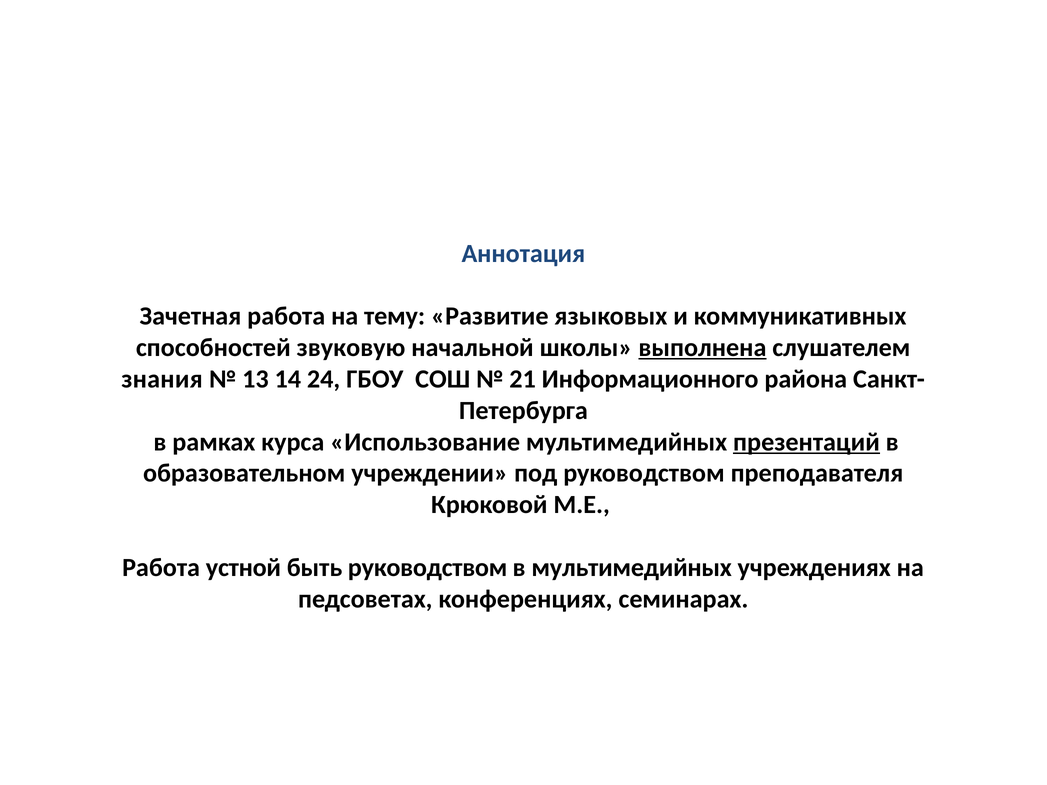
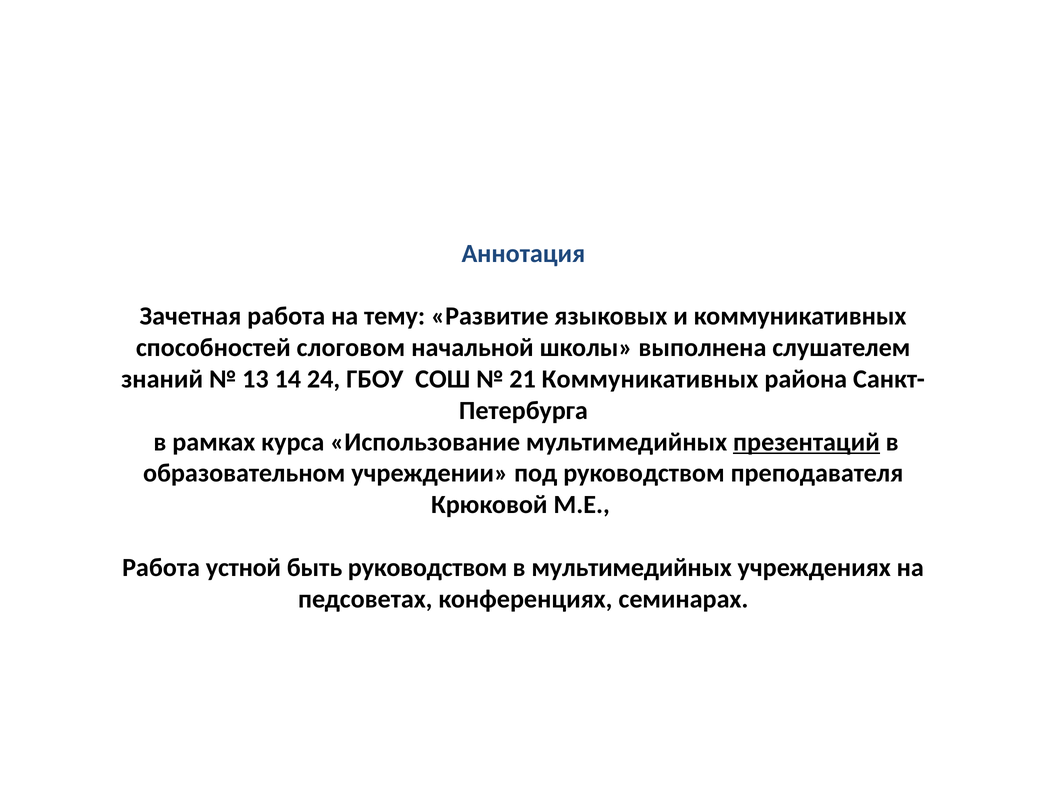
звуковую: звуковую -> слоговом (351, 348)
выполнена underline: present -> none (702, 348)
знания: знания -> знаний (162, 379)
21 Информационного: Информационного -> Коммуникативных (650, 379)
